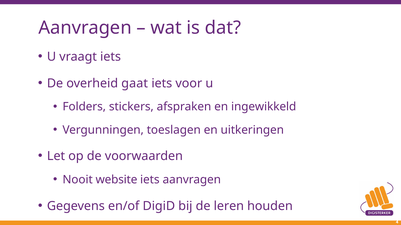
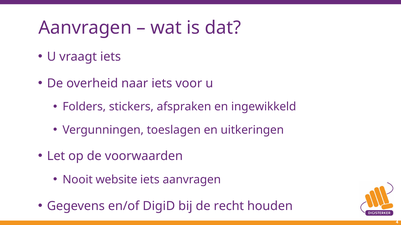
gaat: gaat -> naar (135, 83)
leren: leren -> recht (229, 206)
